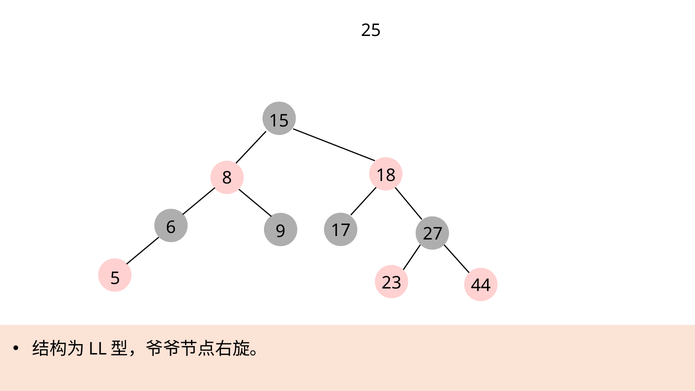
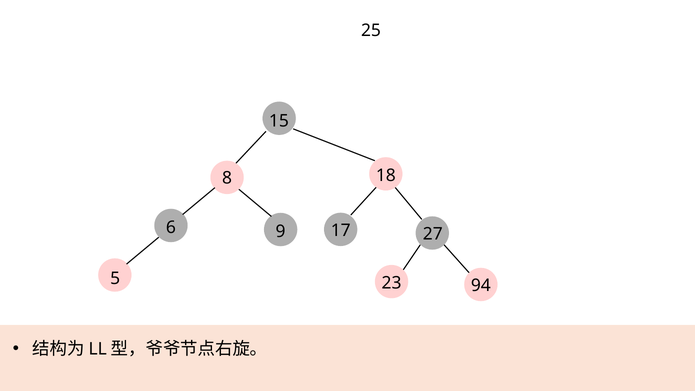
44: 44 -> 94 (481, 286)
